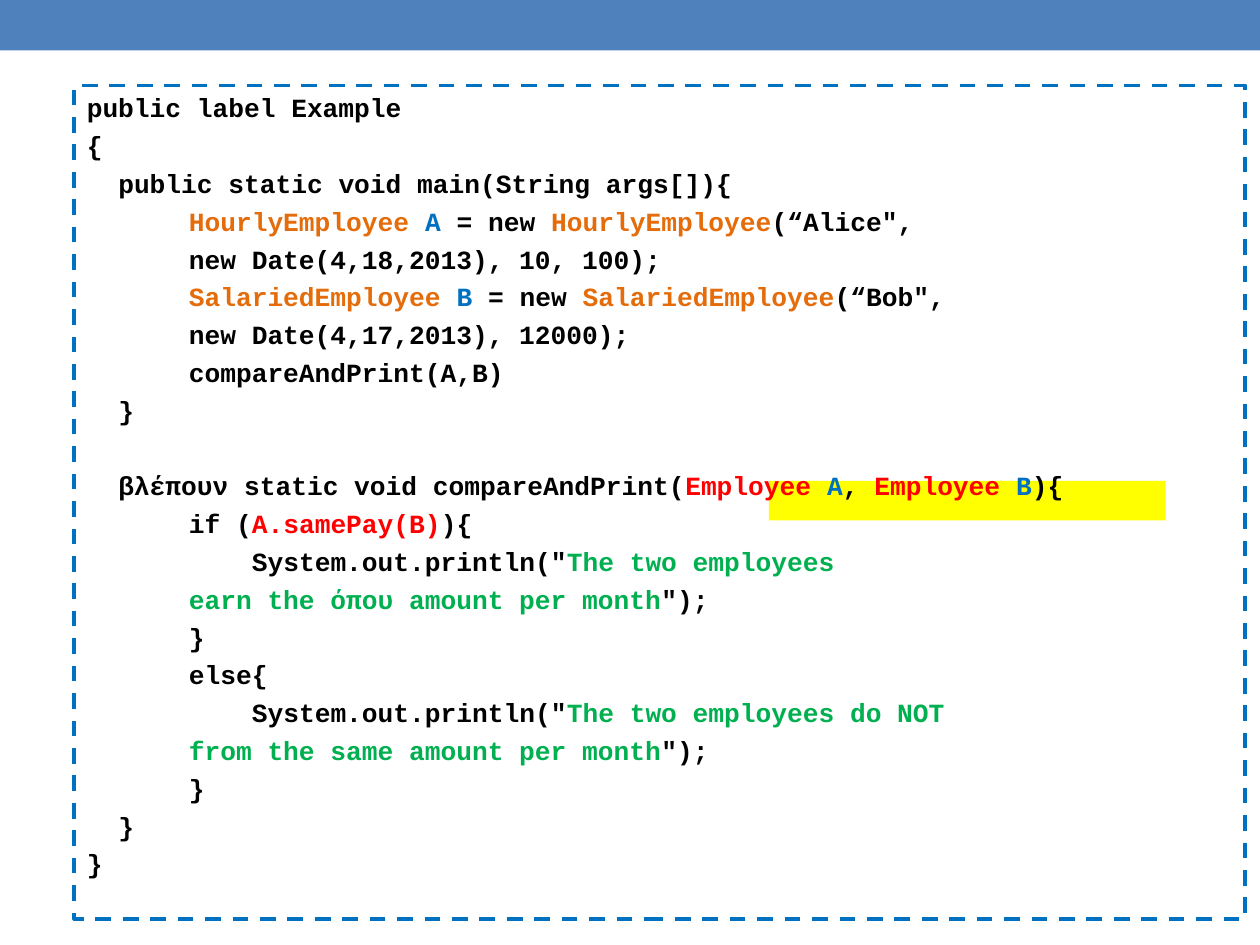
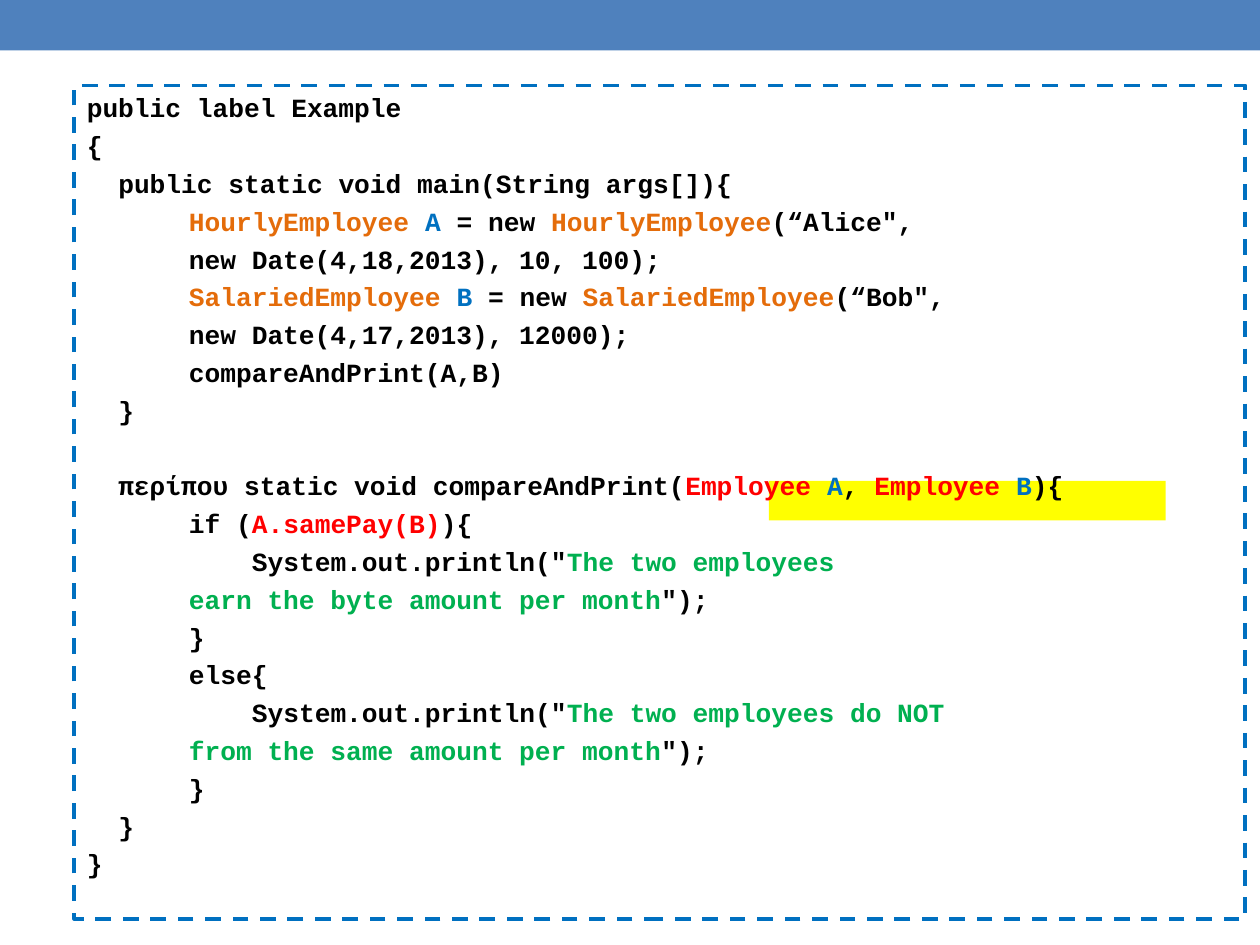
βλέπουν: βλέπουν -> περίπου (173, 487)
όπου: όπου -> byte (362, 601)
